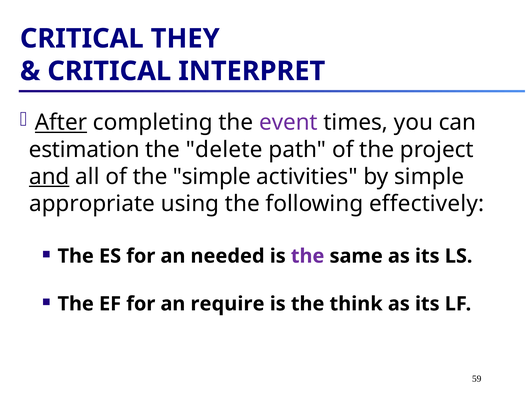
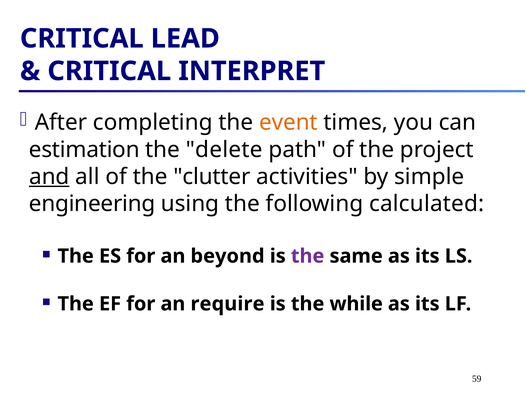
THEY: THEY -> LEAD (185, 39)
After underline: present -> none (61, 123)
event colour: purple -> orange (288, 123)
the simple: simple -> clutter (212, 177)
appropriate: appropriate -> engineering (92, 204)
effectively: effectively -> calculated (427, 204)
needed: needed -> beyond (228, 256)
think: think -> while (356, 304)
